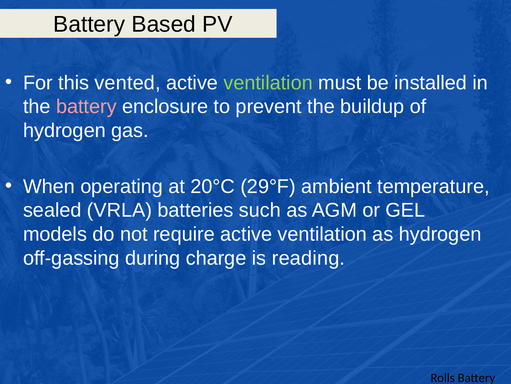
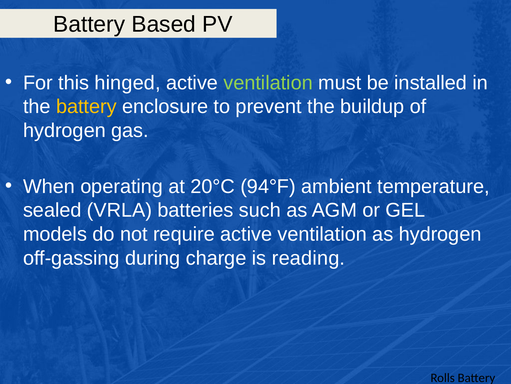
vented: vented -> hinged (128, 83)
battery colour: pink -> yellow (86, 107)
29°F: 29°F -> 94°F (268, 186)
